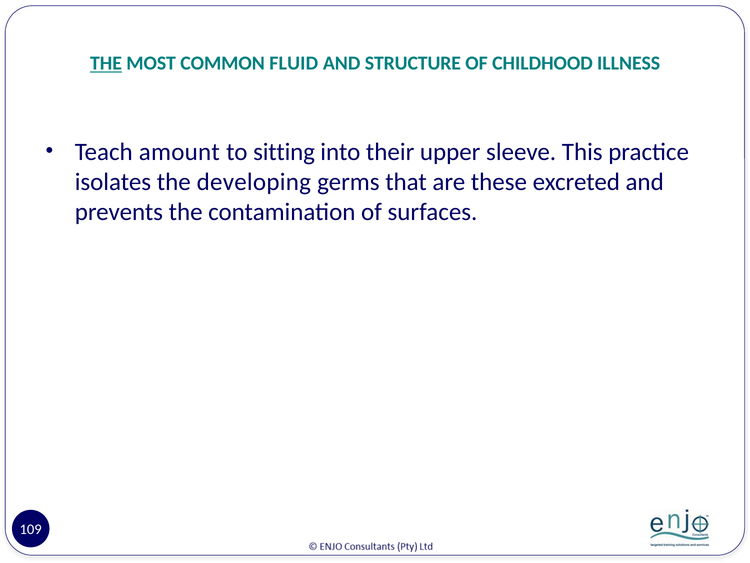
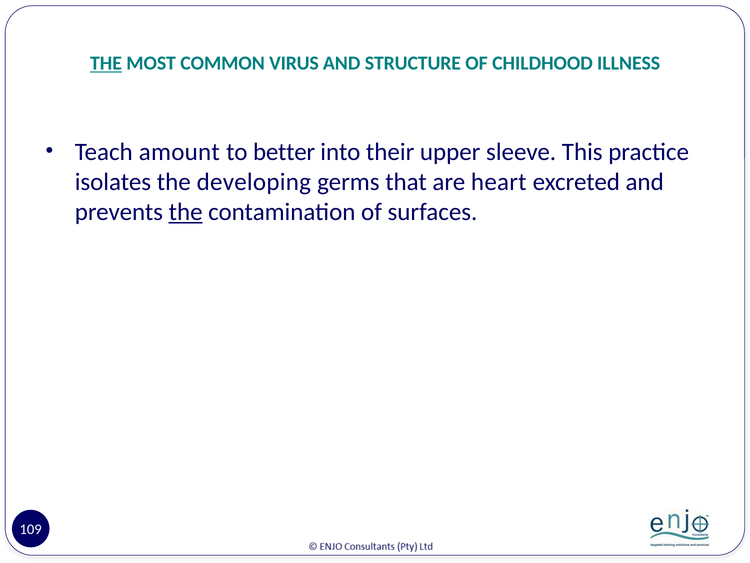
FLUID: FLUID -> VIRUS (294, 63)
sitting: sitting -> better (284, 152)
these: these -> heart (499, 182)
the underline: none -> present (186, 212)
